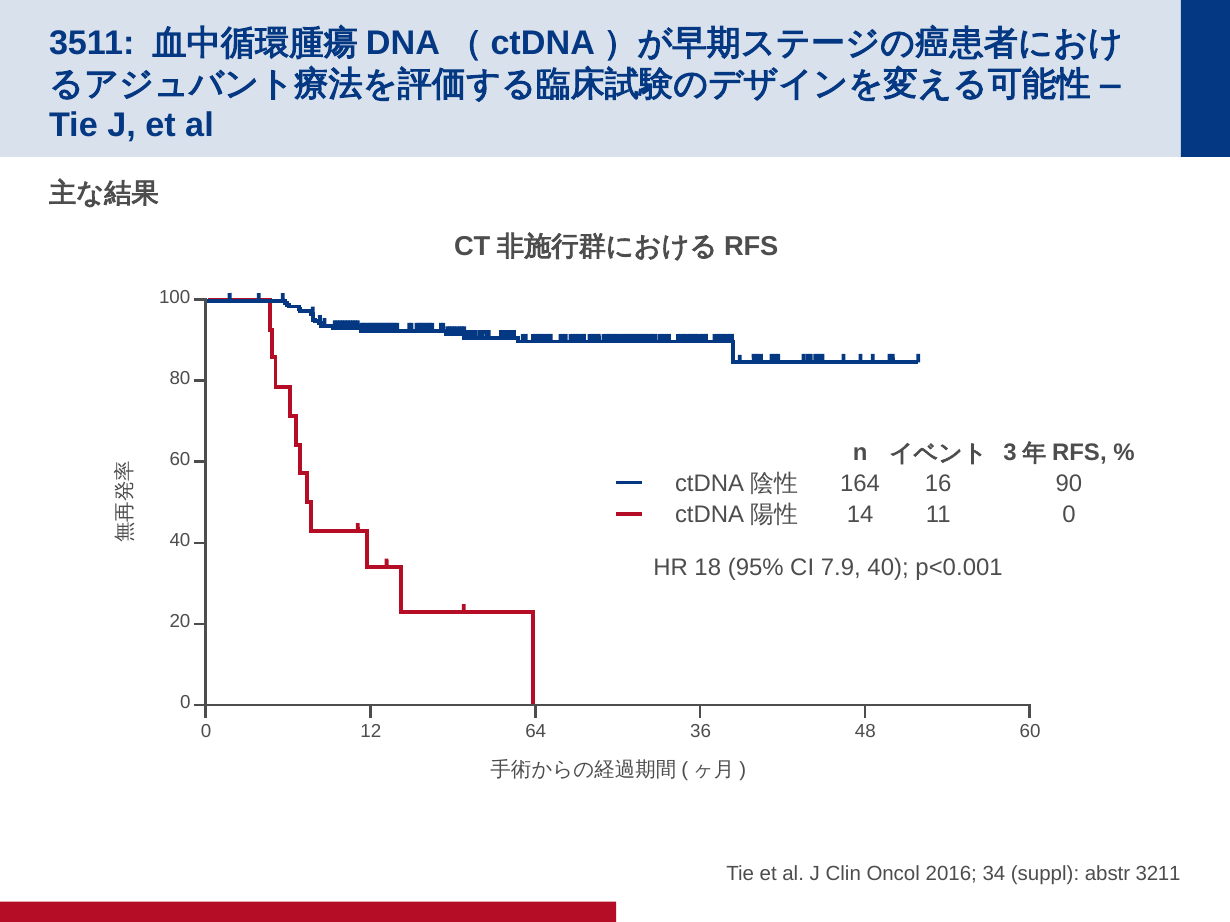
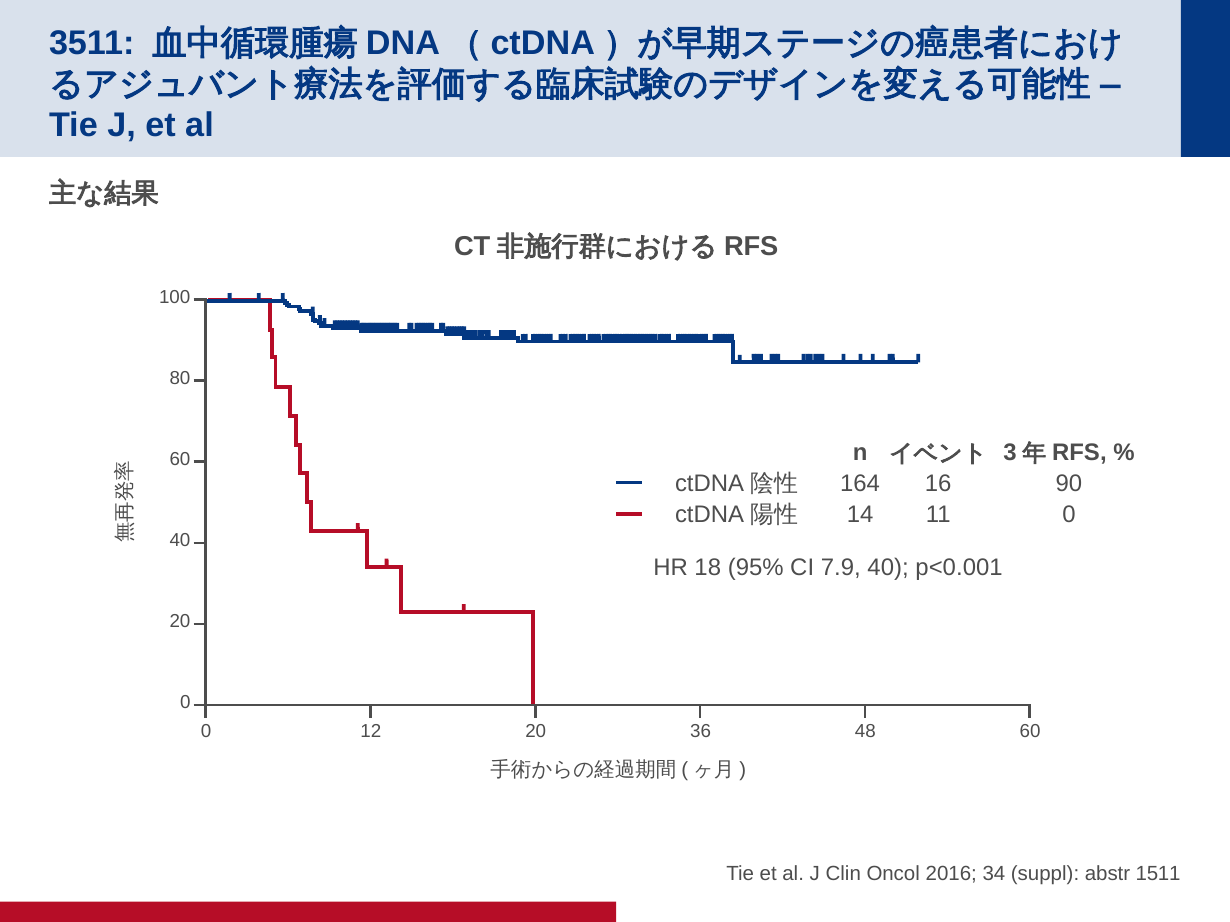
12 64: 64 -> 20 (536, 731)
3211: 3211 -> 1511 (1158, 875)
